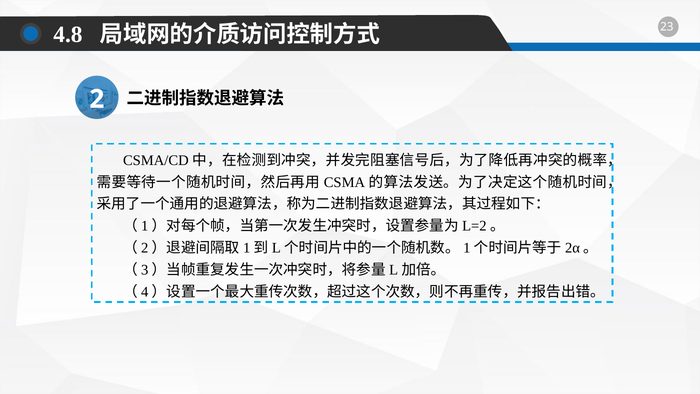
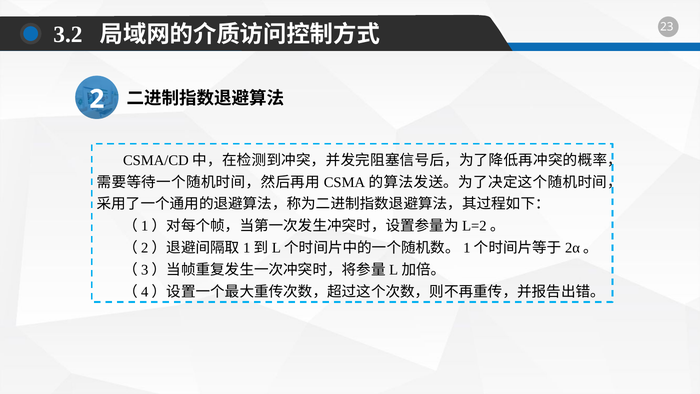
4.8: 4.8 -> 3.2 (68, 35)
